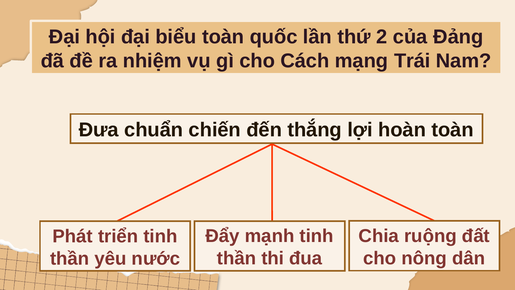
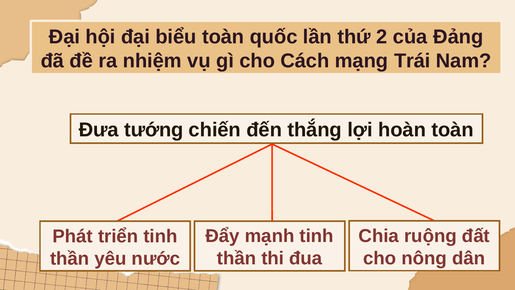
chuẩn: chuẩn -> tướng (154, 130)
